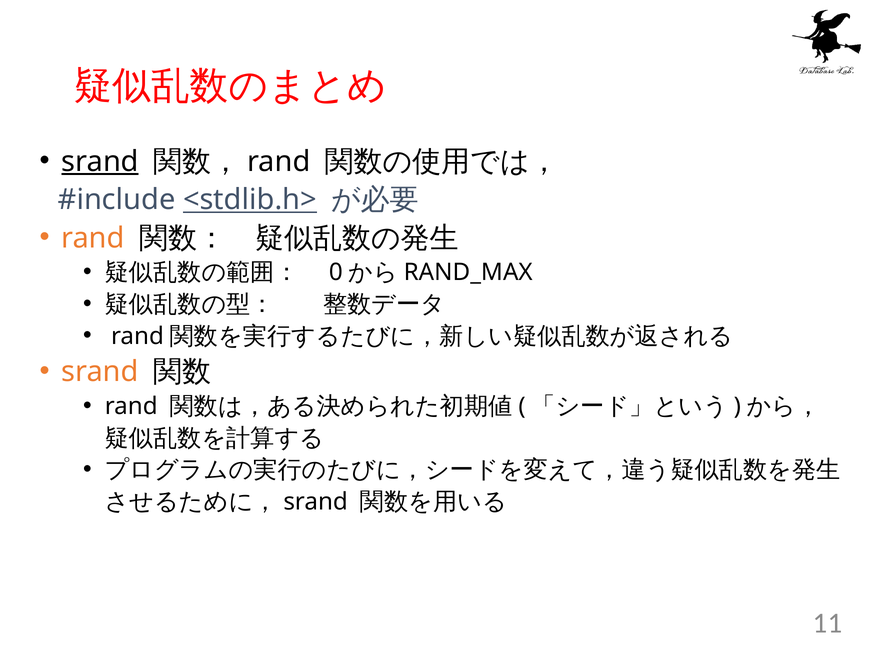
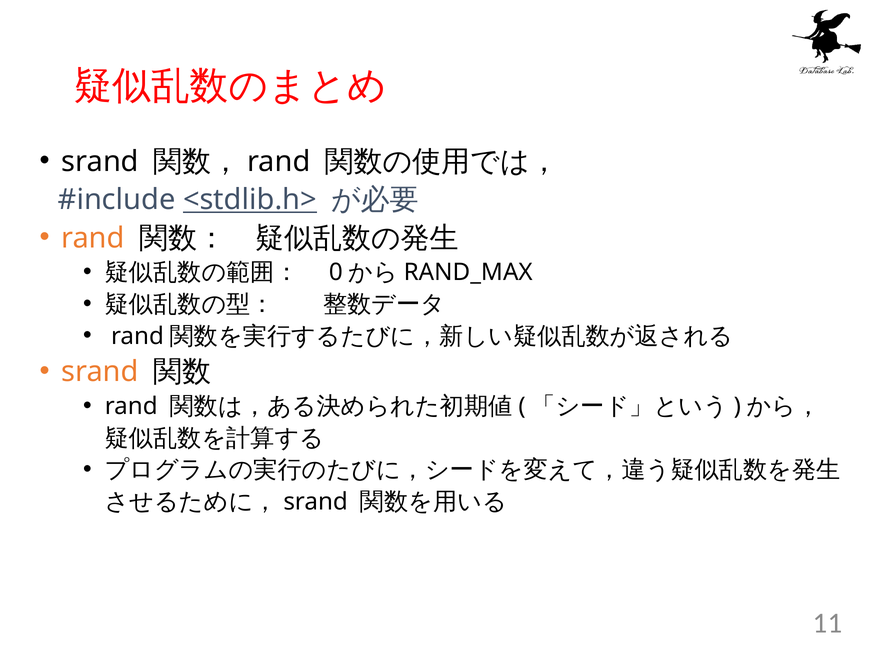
srand underline: present -> none (100, 162)
